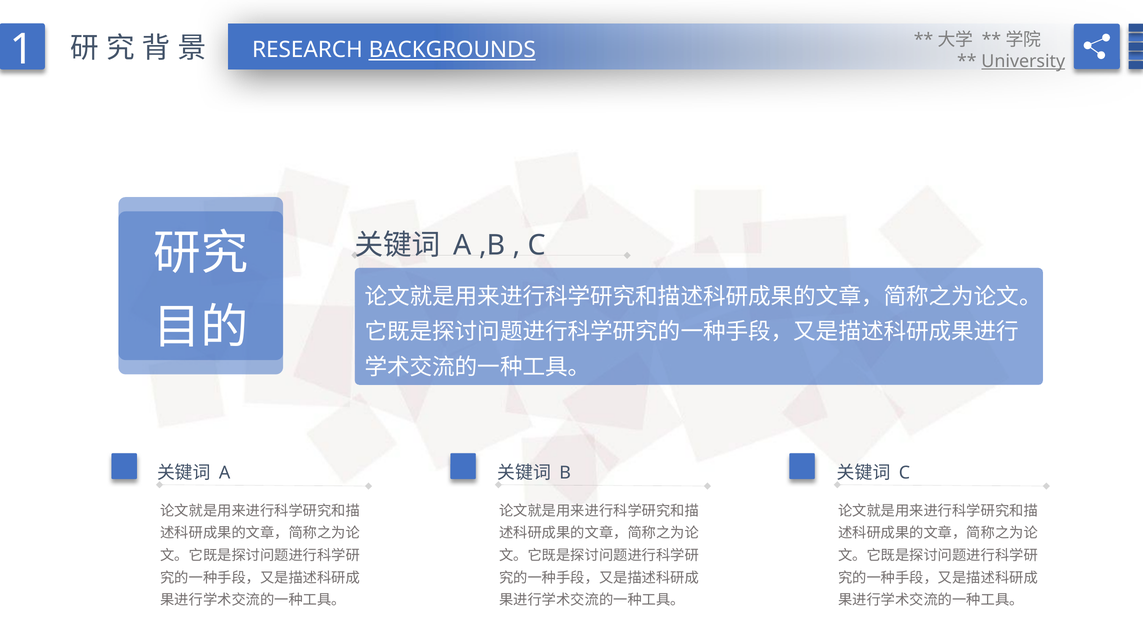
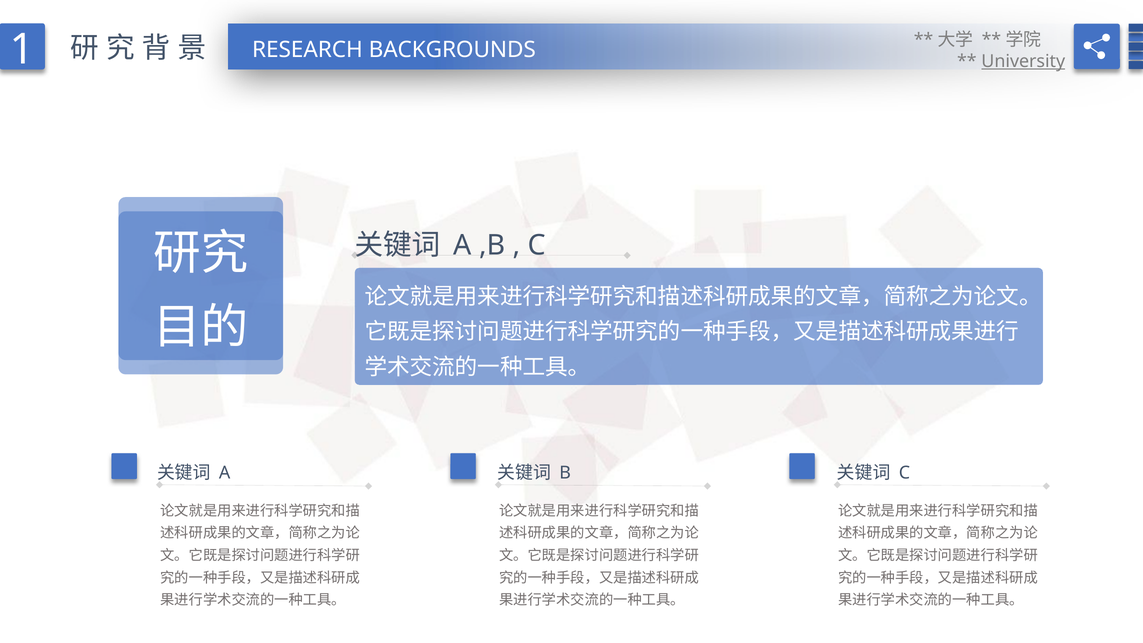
BACKGROUNDS underline: present -> none (452, 50)
